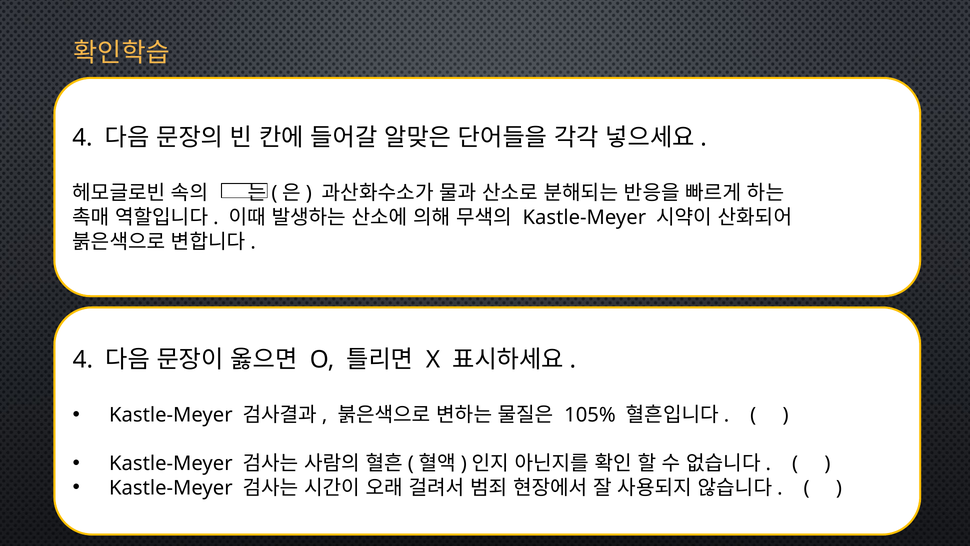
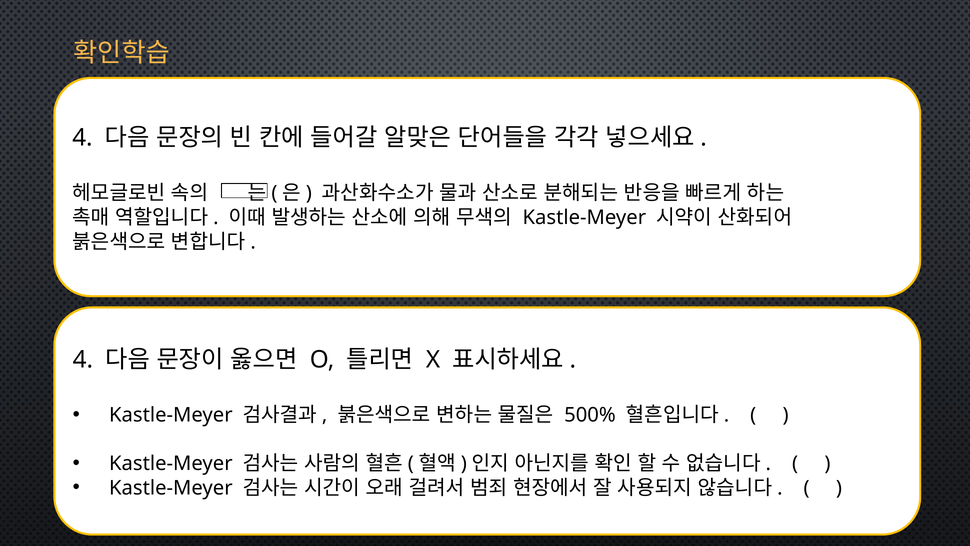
105%: 105% -> 500% (590, 415)
